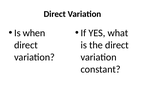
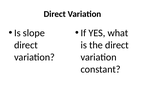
when: when -> slope (34, 33)
